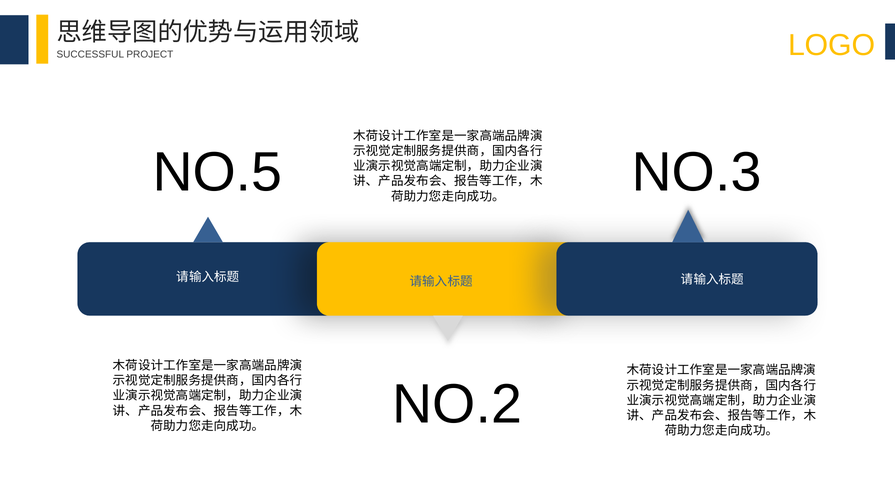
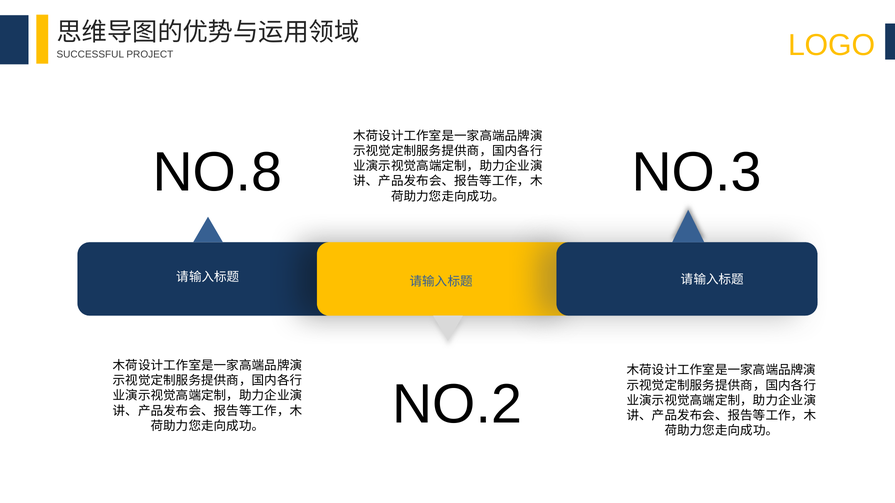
NO.5: NO.5 -> NO.8 (217, 173)
